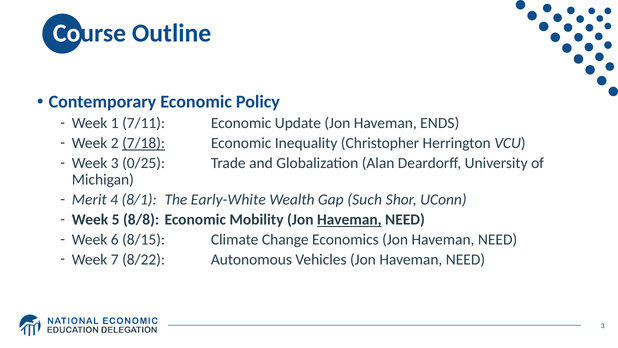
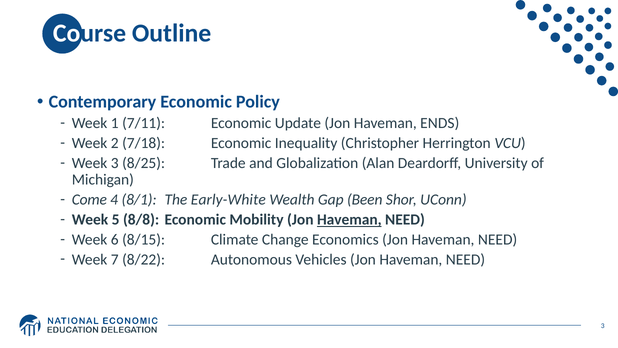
7/18 underline: present -> none (144, 143)
0/25: 0/25 -> 8/25 (144, 163)
Merit: Merit -> Come (89, 200)
Such: Such -> Been (365, 200)
